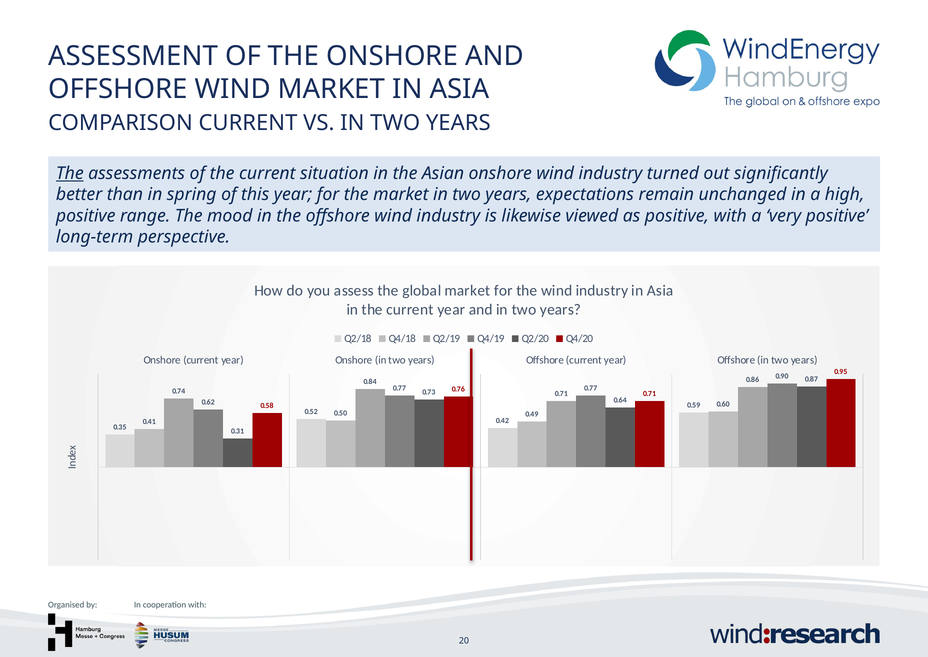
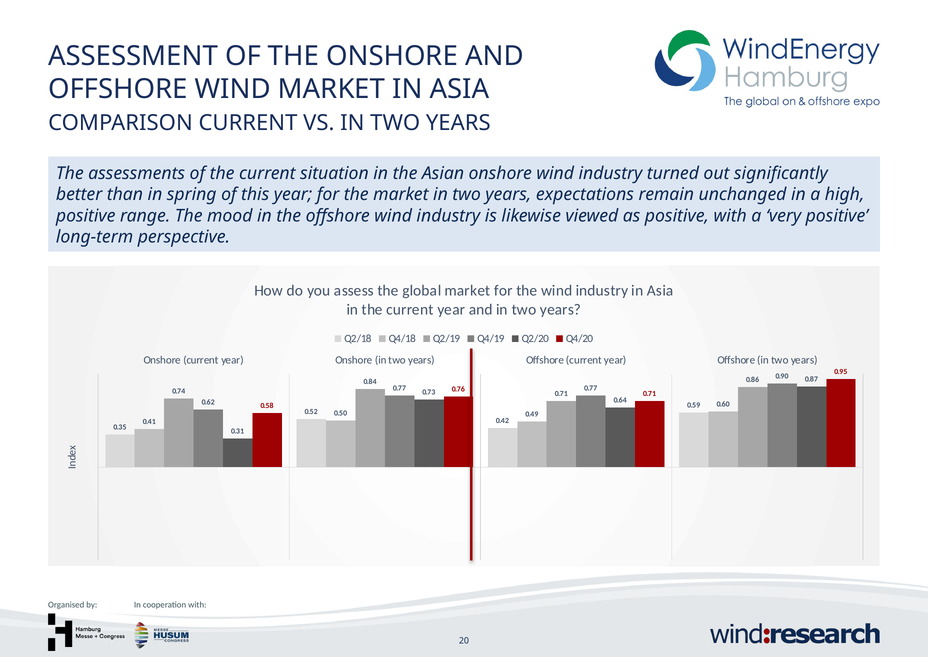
The underline: present -> none (70, 173)
